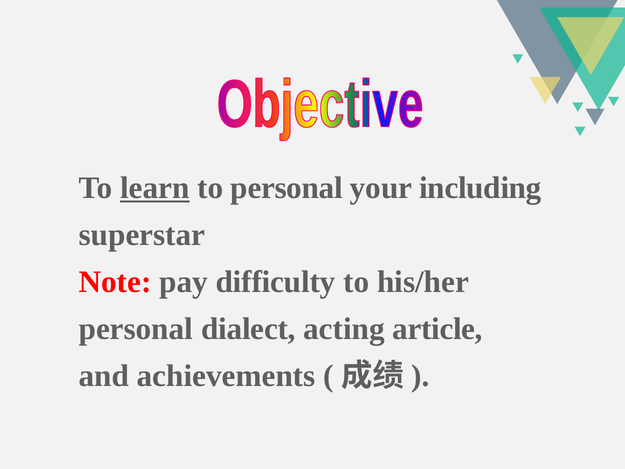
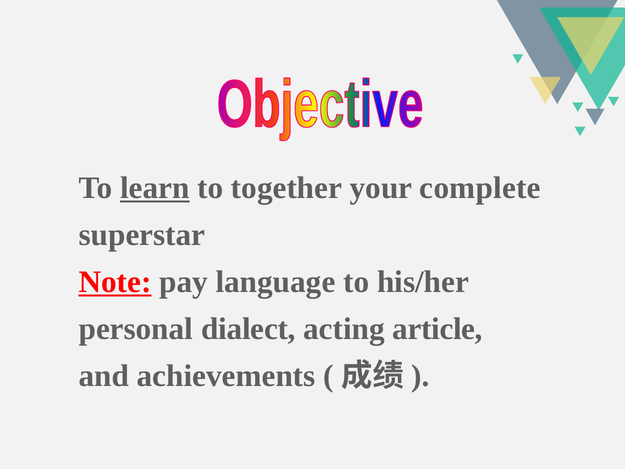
to personal: personal -> together (286, 188)
including: including -> complete (480, 188)
Note underline: none -> present (115, 282)
difficulty: difficulty -> language (276, 282)
